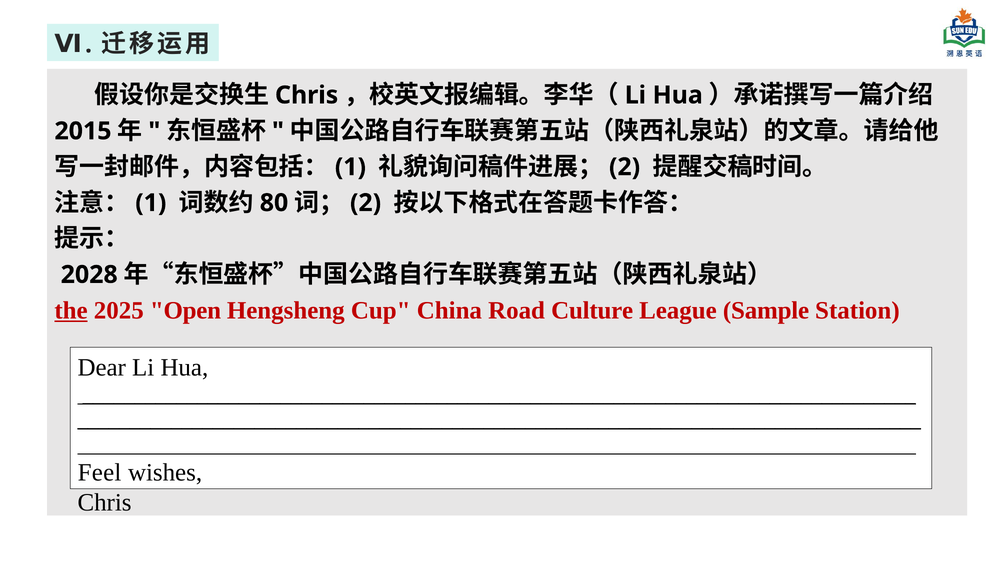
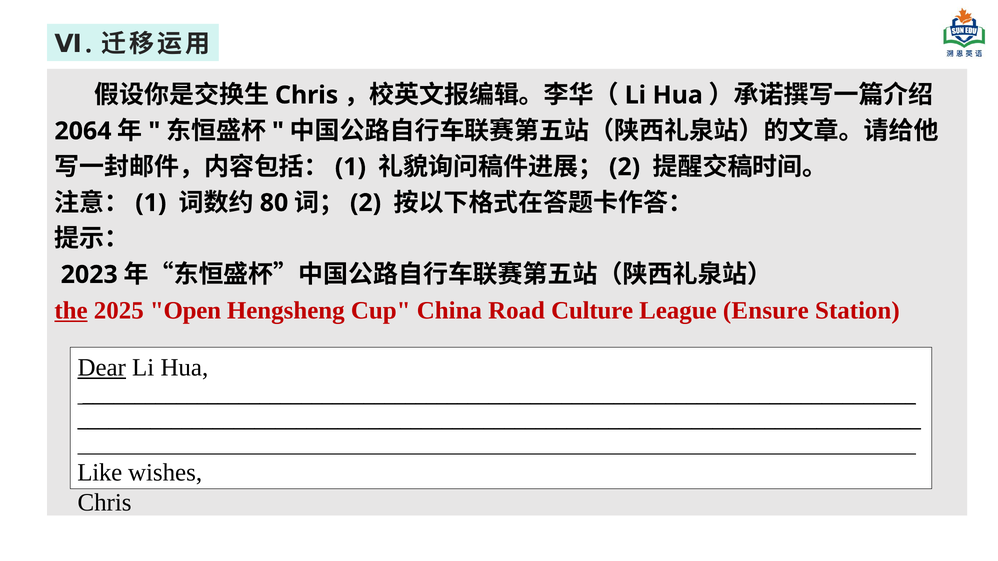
2015: 2015 -> 2064 (83, 131)
2028: 2028 -> 2023 (89, 275)
Sample: Sample -> Ensure (766, 311)
Dear underline: none -> present (102, 368)
Feel: Feel -> Like (100, 473)
